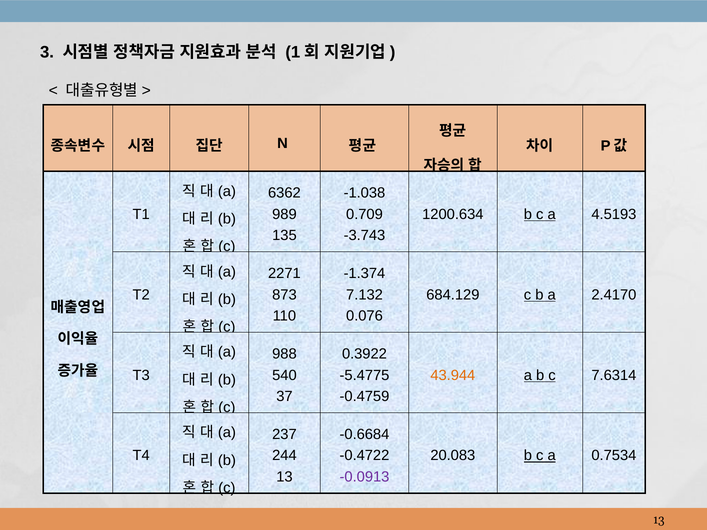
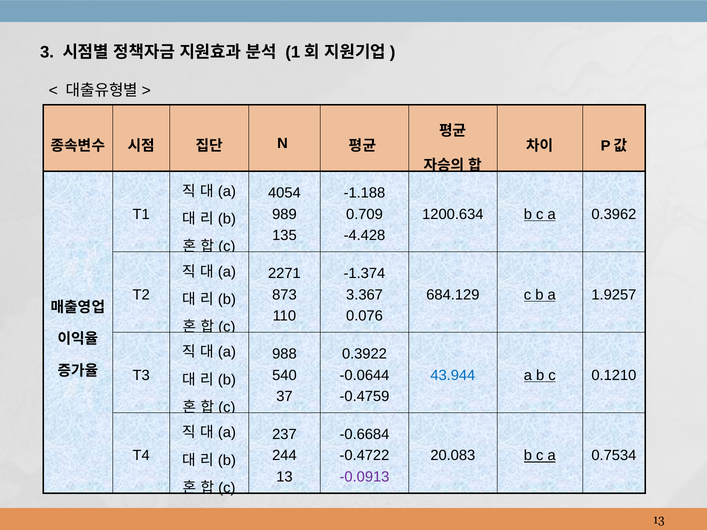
6362: 6362 -> 4054 (284, 193)
-1.038: -1.038 -> -1.188 (364, 193)
4.5193: 4.5193 -> 0.3962 (614, 214)
-3.743: -3.743 -> -4.428 (364, 236)
7.132: 7.132 -> 3.367 (365, 295)
2.4170: 2.4170 -> 1.9257 (614, 295)
-5.4775: -5.4775 -> -0.0644 (365, 375)
43.944 colour: orange -> blue (453, 375)
7.6314: 7.6314 -> 0.1210 (614, 375)
